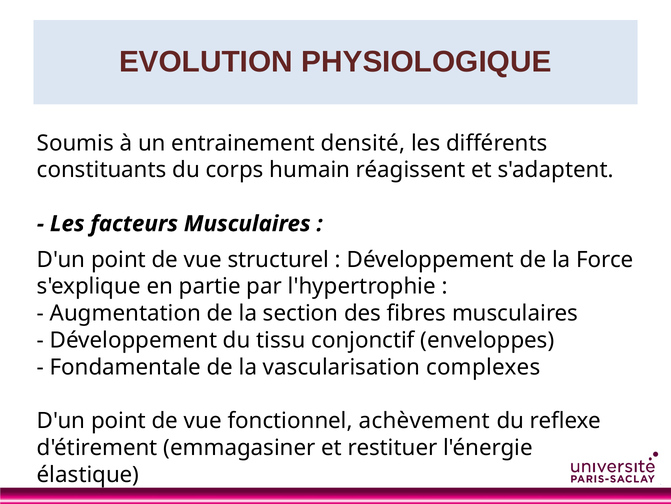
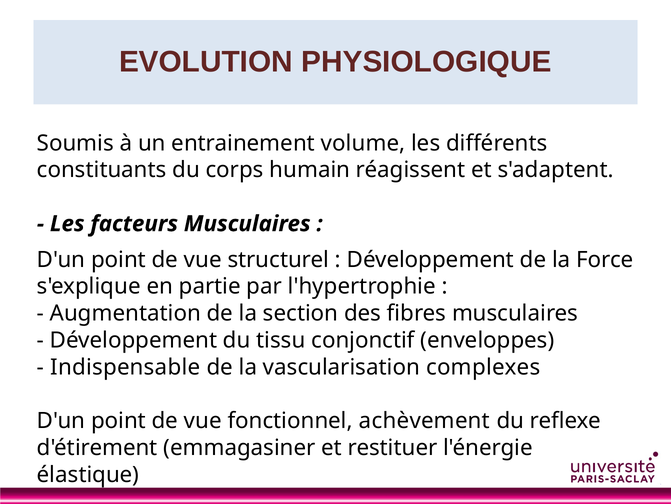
densité: densité -> volume (363, 143)
Fondamentale: Fondamentale -> Indispensable (125, 367)
